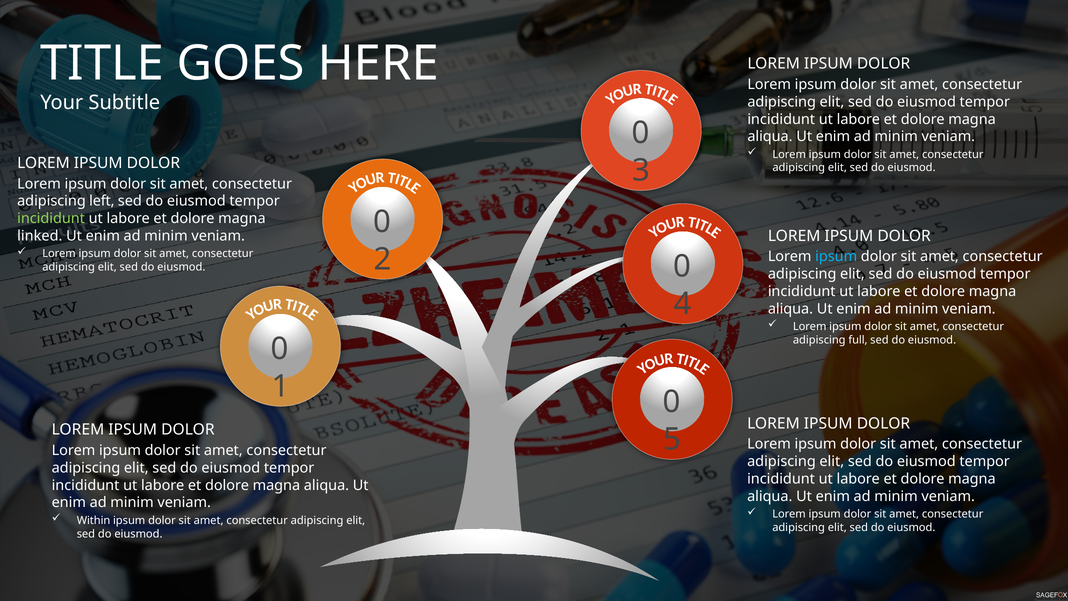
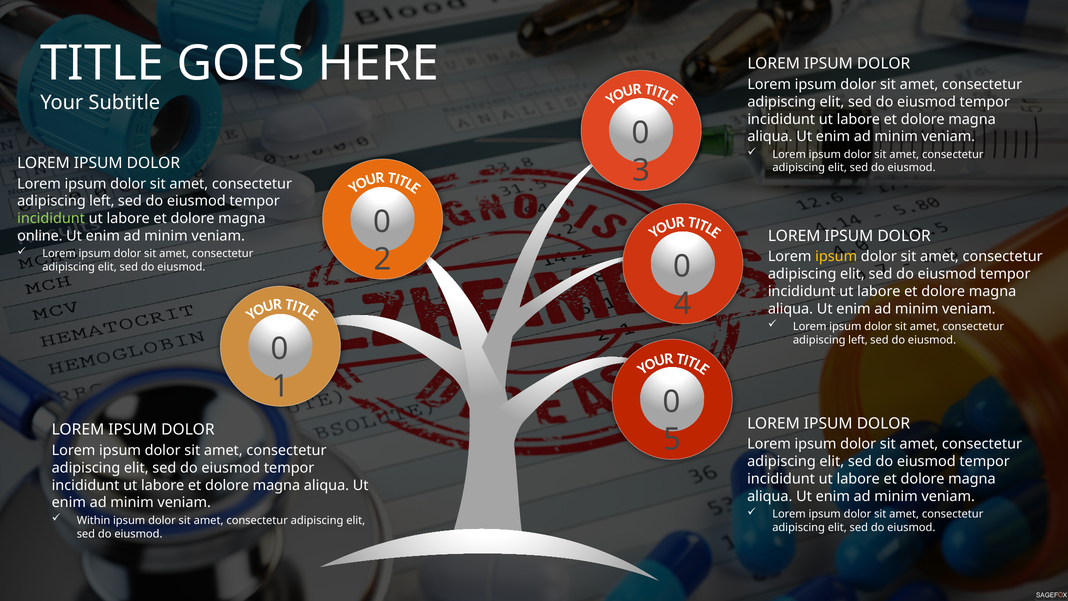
linked: linked -> online (40, 236)
ipsum colour: light blue -> yellow (836, 257)
full: full -> left (858, 340)
